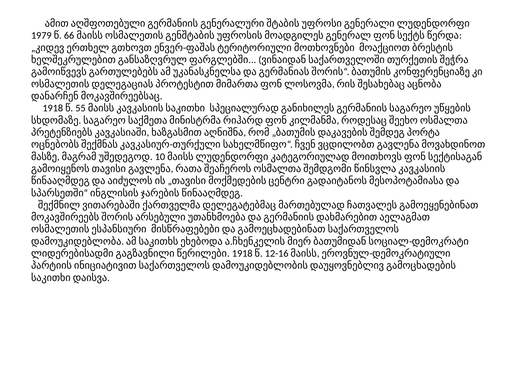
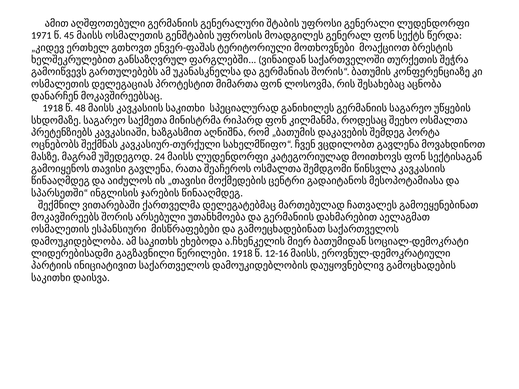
1979: 1979 -> 1971 (41, 36)
66: 66 -> 45 (69, 36)
55: 55 -> 48 (81, 108)
10: 10 -> 24 (160, 157)
